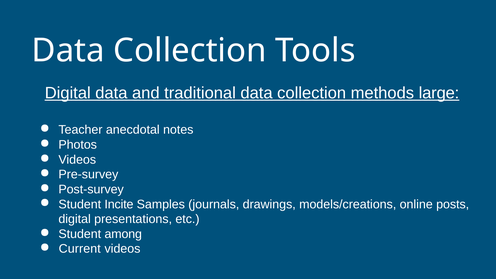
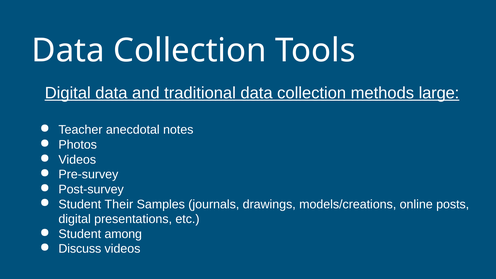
Incite: Incite -> Their (119, 204)
Current: Current -> Discuss (80, 249)
